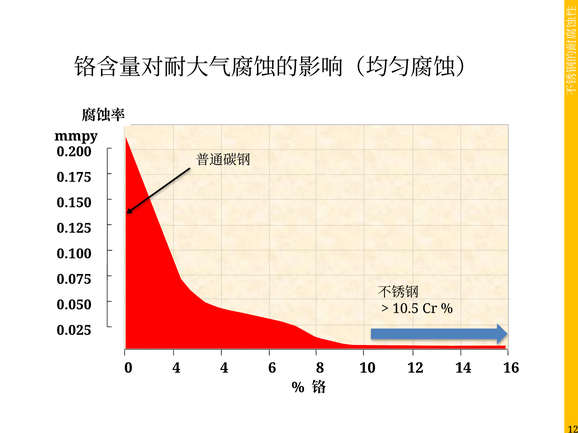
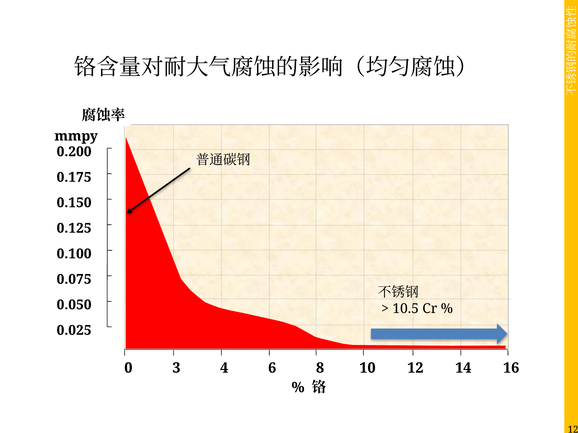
0 4: 4 -> 3 (176, 368)
